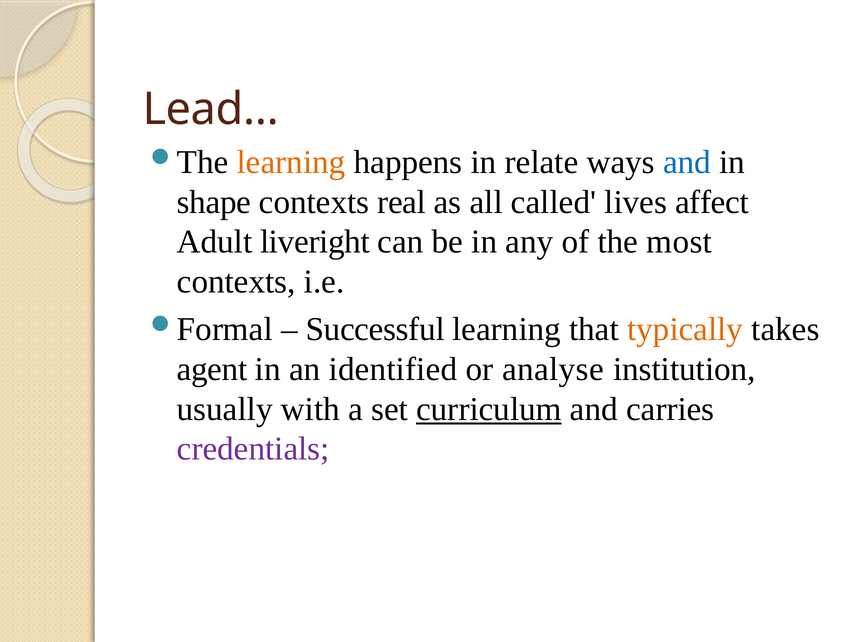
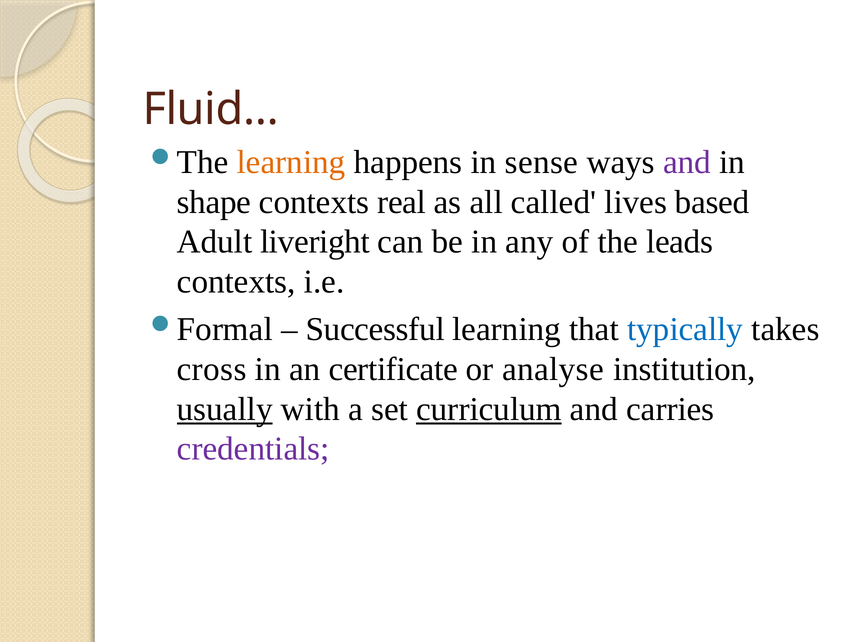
Lead…: Lead… -> Fluid… (211, 109)
relate: relate -> sense (541, 162)
and colour: blue -> purple (687, 162)
affect: affect -> based (712, 202)
most: most -> leads (680, 242)
typically colour: orange -> blue (685, 329)
agent: agent -> cross (212, 369)
identified: identified -> certificate (393, 369)
usually underline: none -> present (225, 409)
